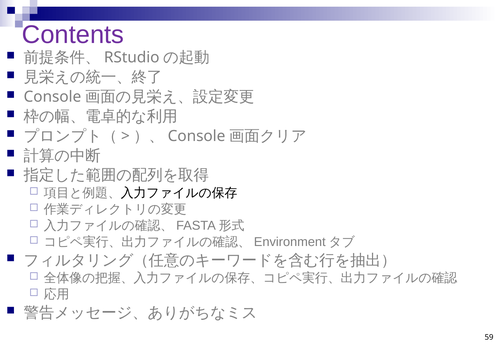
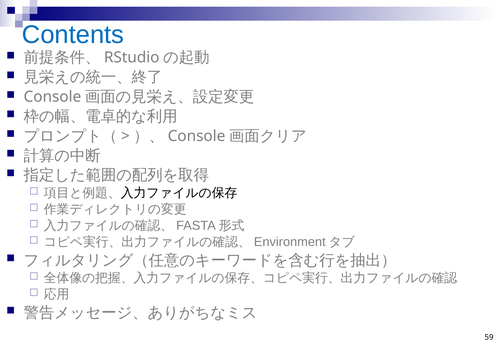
Contents colour: purple -> blue (73, 35)
